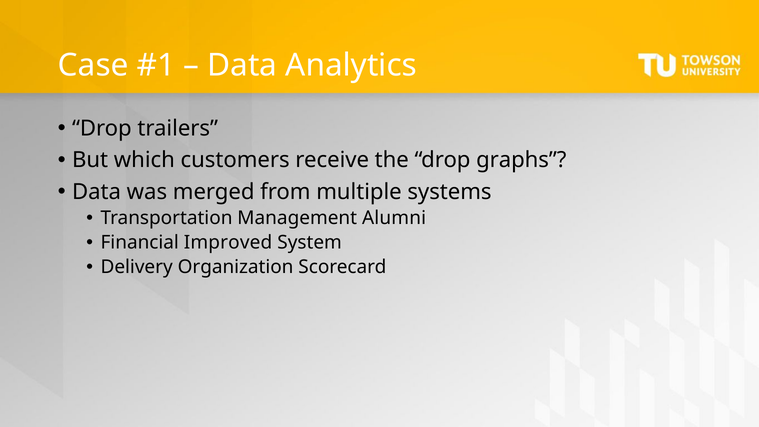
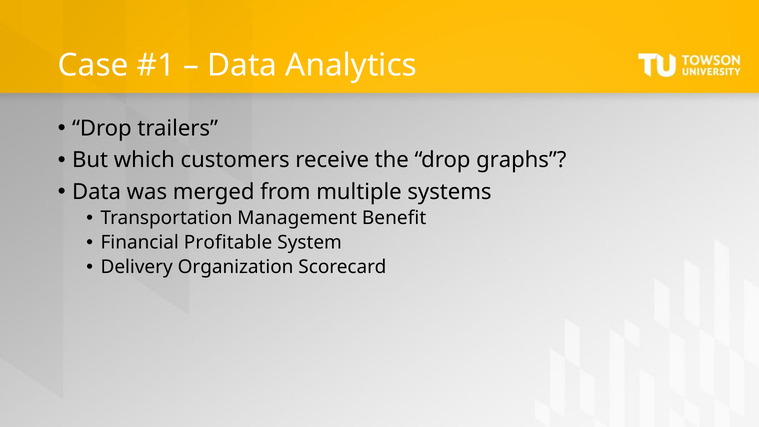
Alumni: Alumni -> Benefit (394, 218)
Improved: Improved -> Profitable (228, 243)
